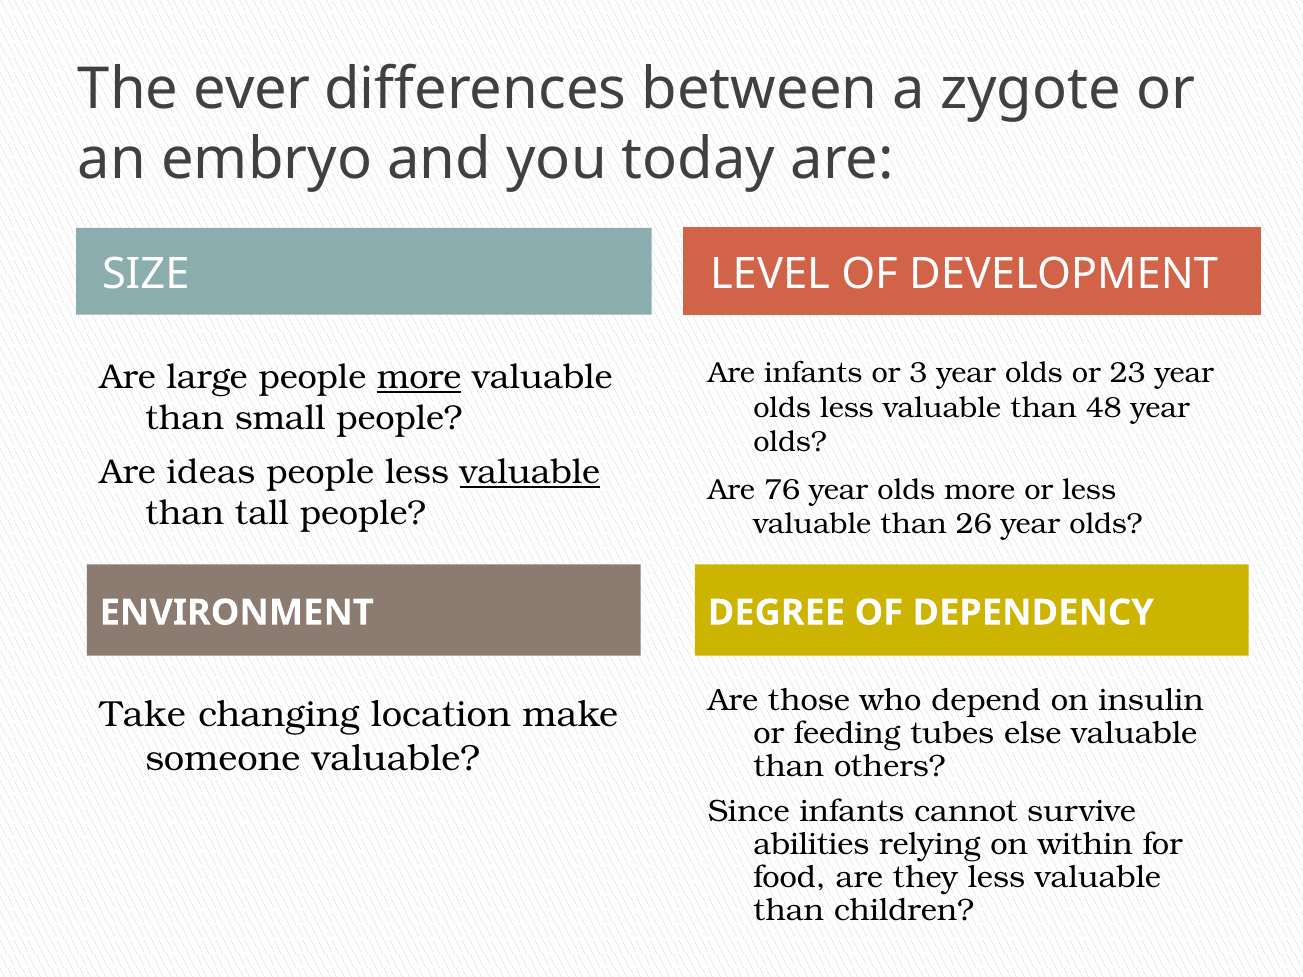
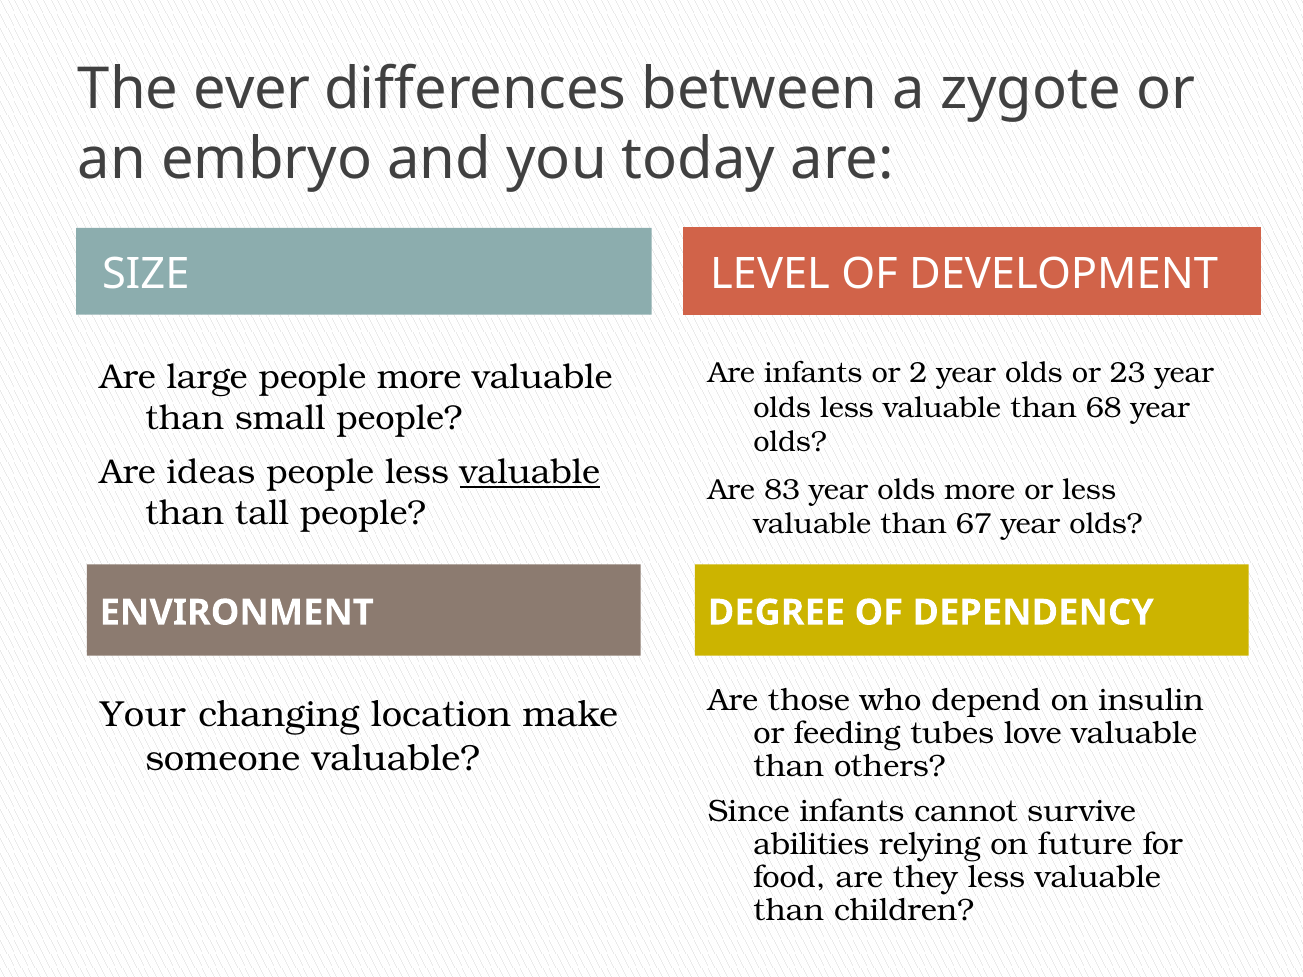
3: 3 -> 2 (918, 373)
more underline: present -> none (419, 377)
48: 48 -> 68 (1104, 408)
76: 76 -> 83 (782, 490)
26: 26 -> 67 (974, 525)
Take: Take -> Your (143, 715)
else: else -> love (1033, 733)
within: within -> future (1085, 845)
